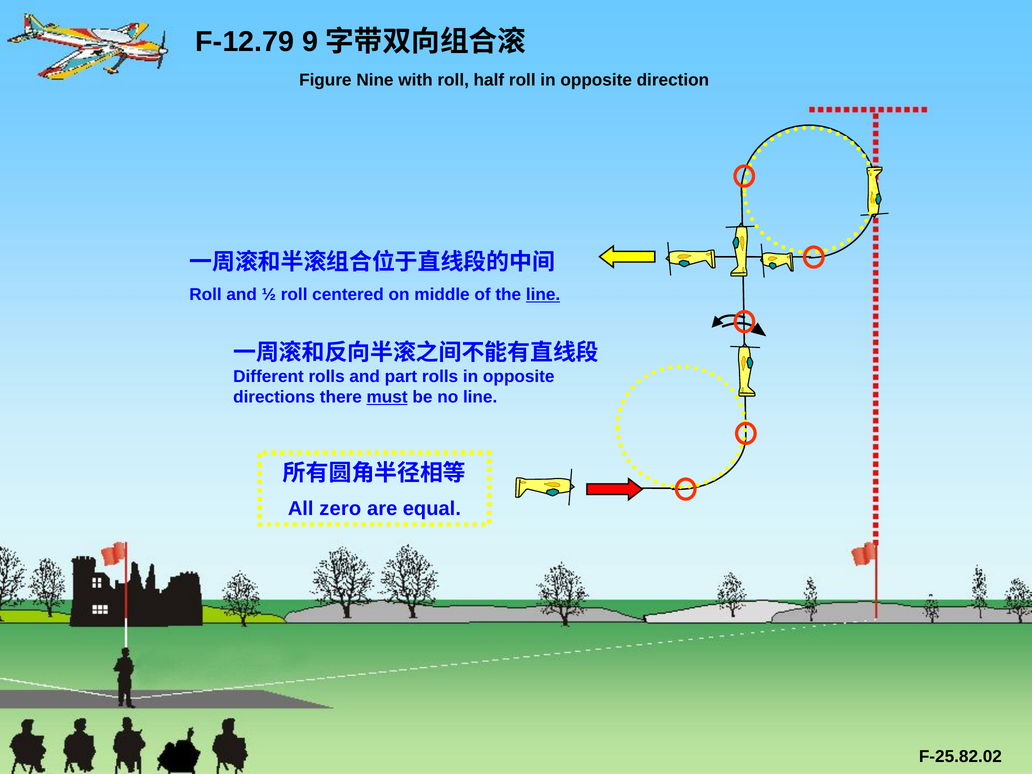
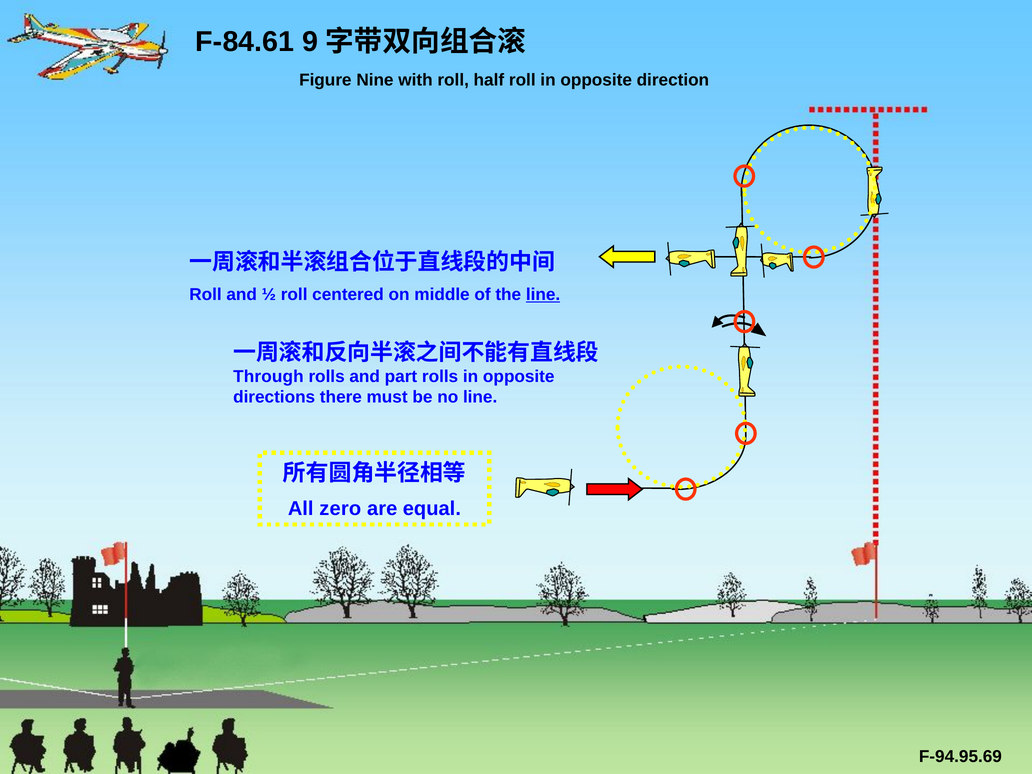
F-12.79: F-12.79 -> F-84.61 (245, 42)
Different: Different -> Through (268, 377)
must underline: present -> none (387, 397)
F-25.82.02: F-25.82.02 -> F-94.95.69 (960, 757)
